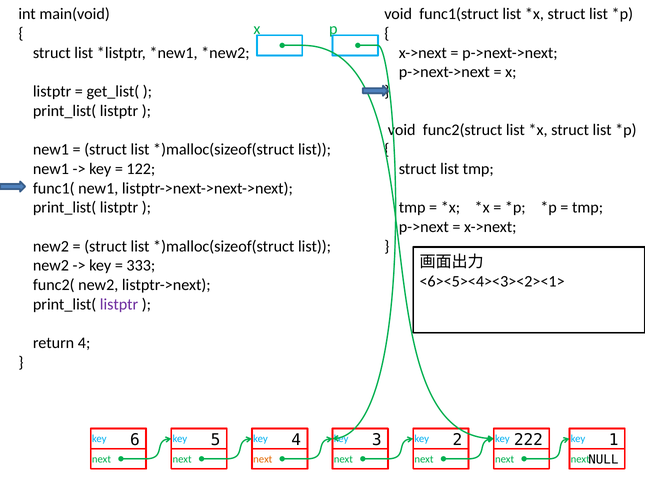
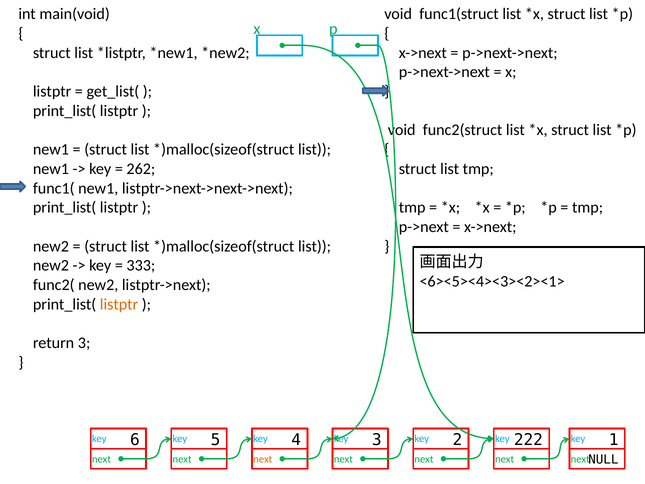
122: 122 -> 262 (141, 169)
listptr colour: purple -> orange (119, 304)
return 4: 4 -> 3 (84, 343)
